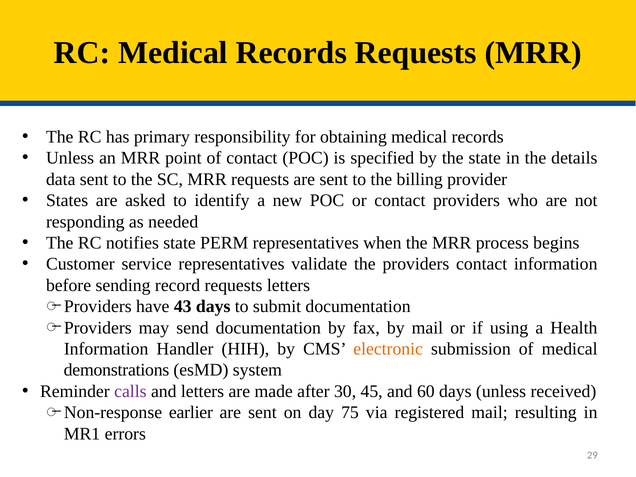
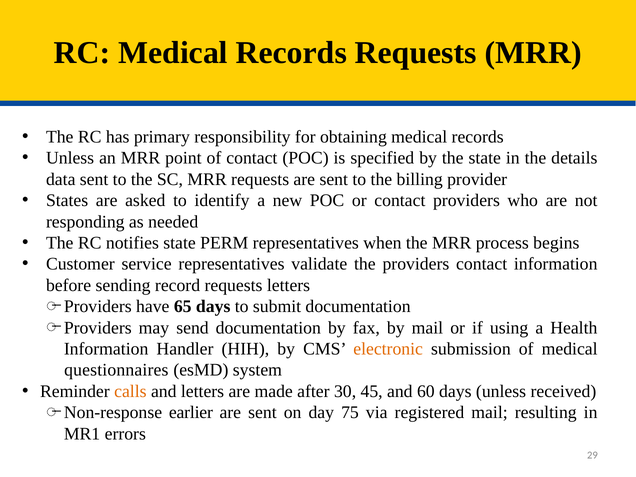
43: 43 -> 65 (183, 307)
demonstrations: demonstrations -> questionnaires (116, 370)
calls colour: purple -> orange (130, 391)
